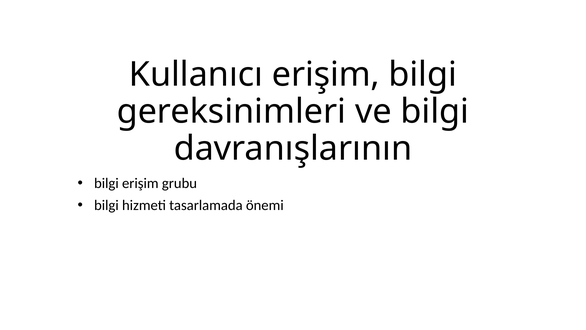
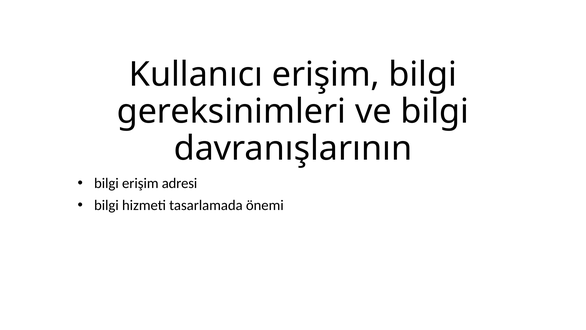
grubu: grubu -> adresi (180, 183)
